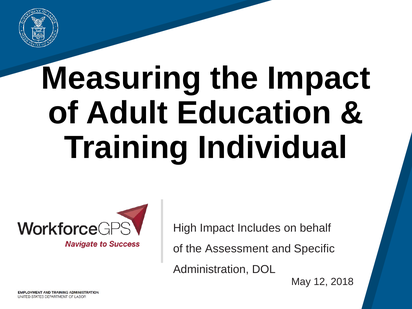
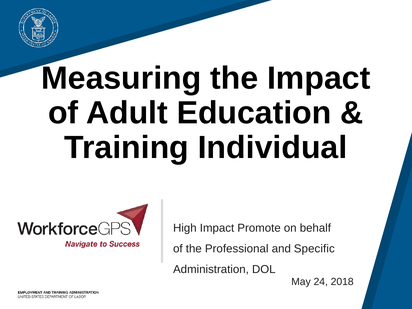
Includes: Includes -> Promote (259, 228)
Assessment: Assessment -> Professional (237, 249)
12: 12 -> 24 (321, 282)
